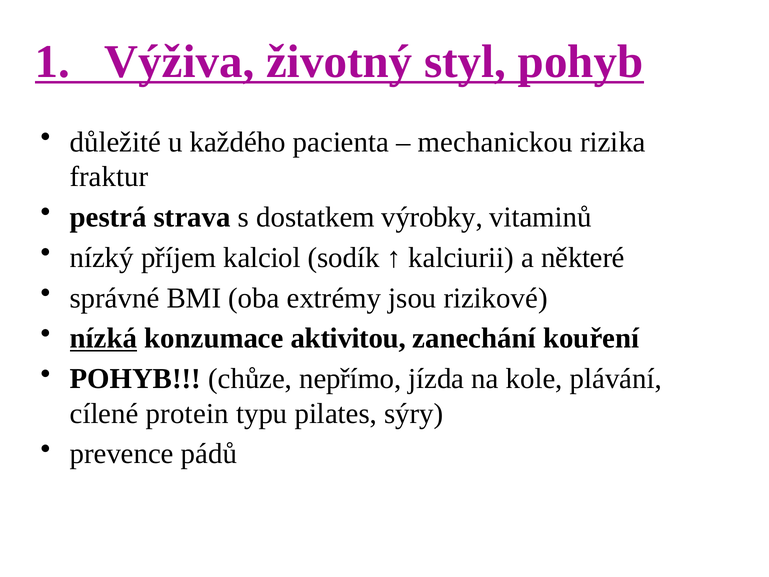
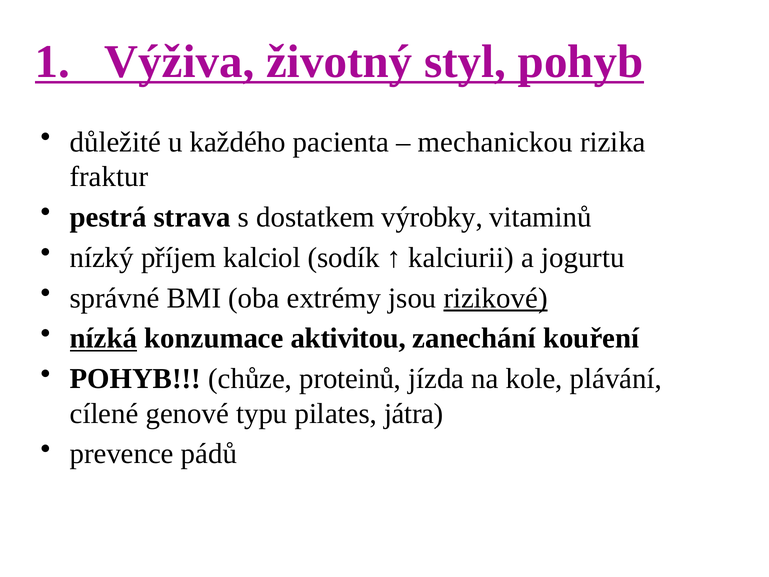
některé: některé -> jogurtu (583, 257)
rizikové underline: none -> present (496, 298)
nepřímo: nepřímo -> proteinů (350, 379)
protein: protein -> genové (187, 413)
sýry: sýry -> játra (414, 413)
